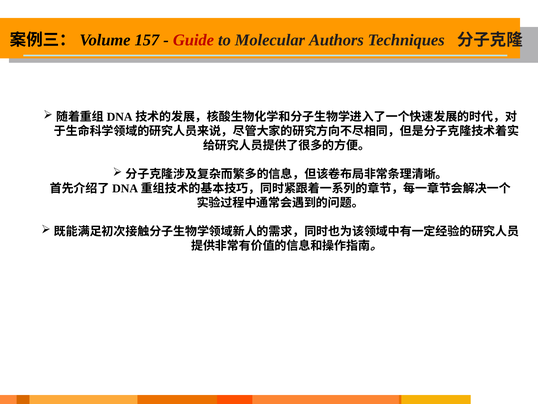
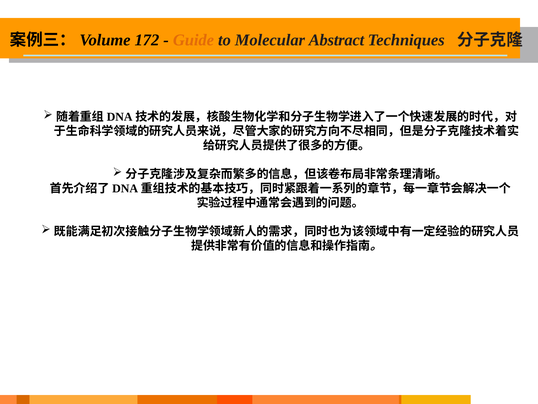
157: 157 -> 172 (147, 40)
Guide colour: red -> orange (193, 40)
Authors: Authors -> Abstract (336, 40)
